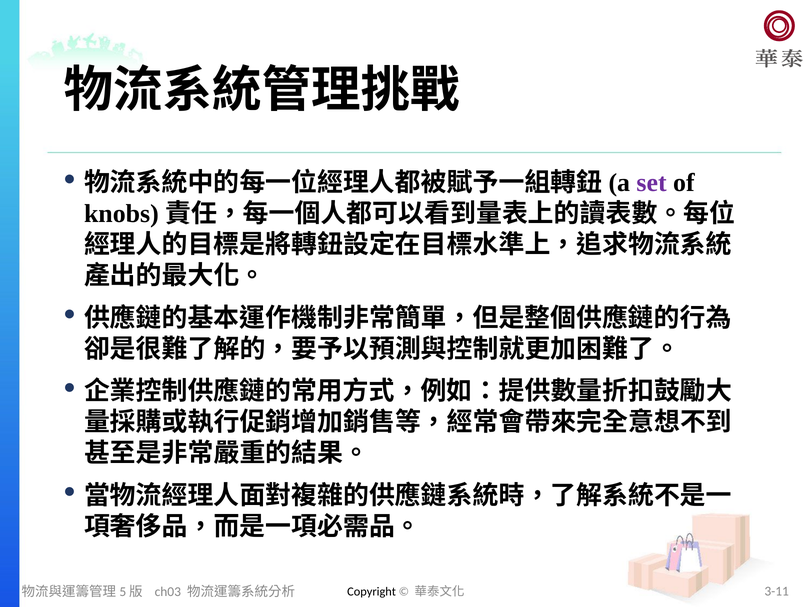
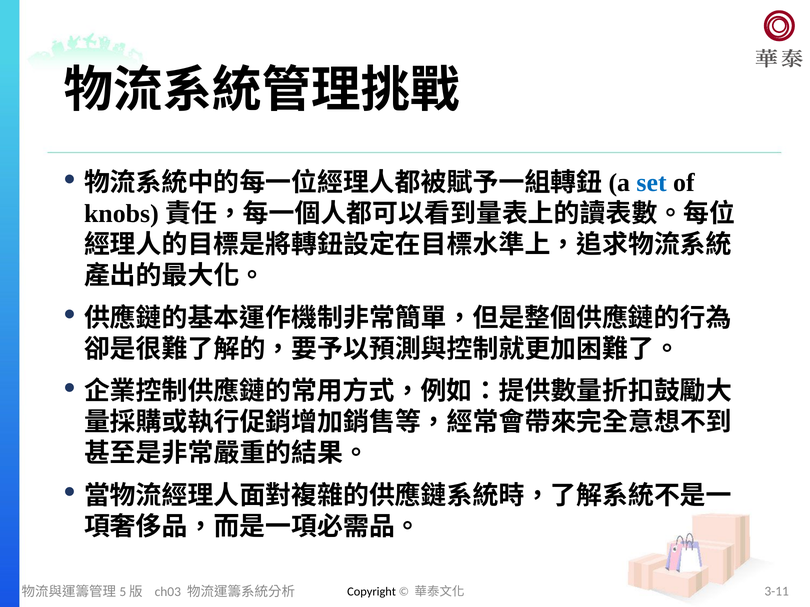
set colour: purple -> blue (652, 183)
